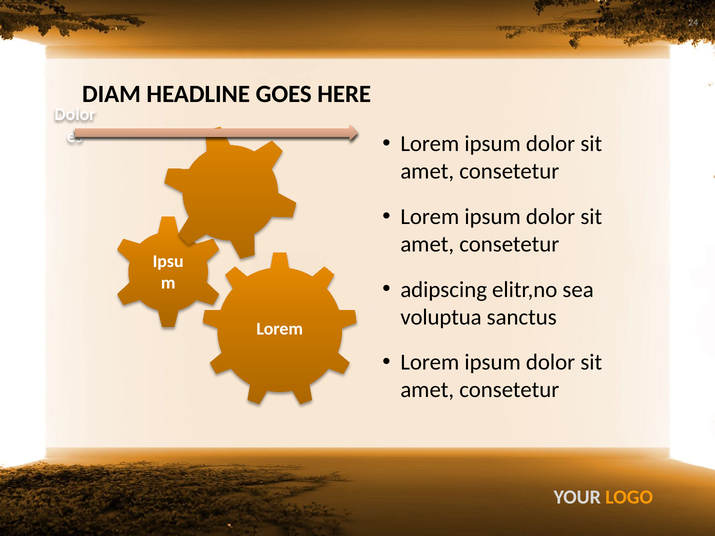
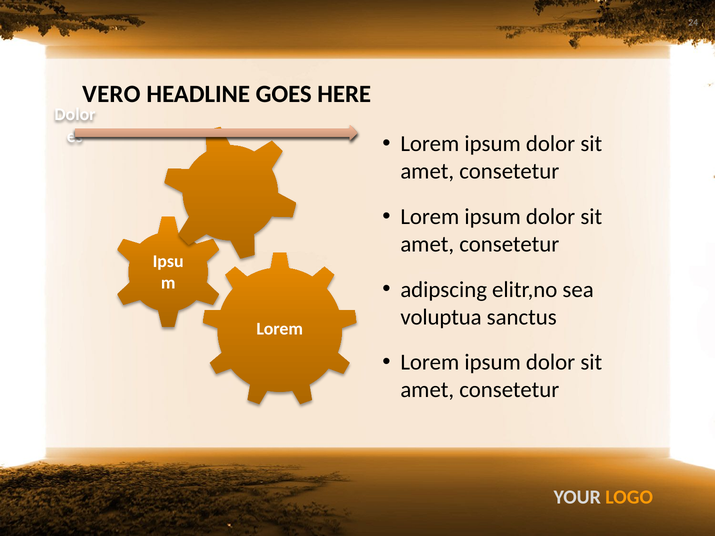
DIAM: DIAM -> VERO (111, 94)
